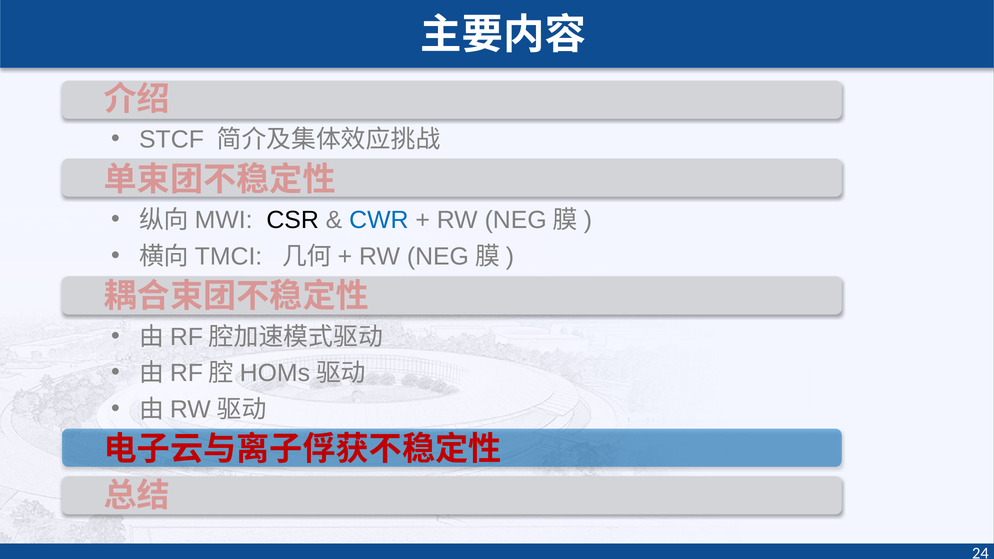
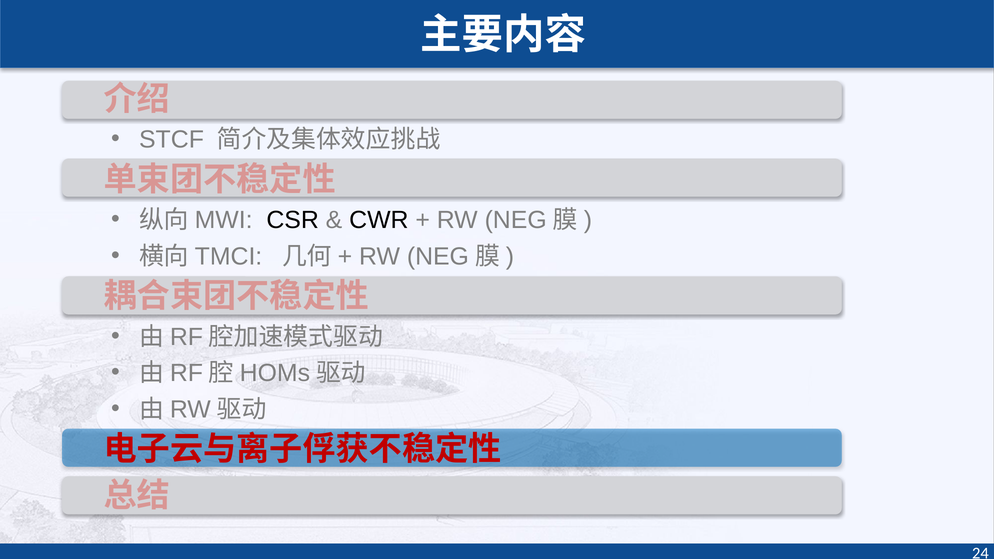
CWR colour: blue -> black (379, 220)
